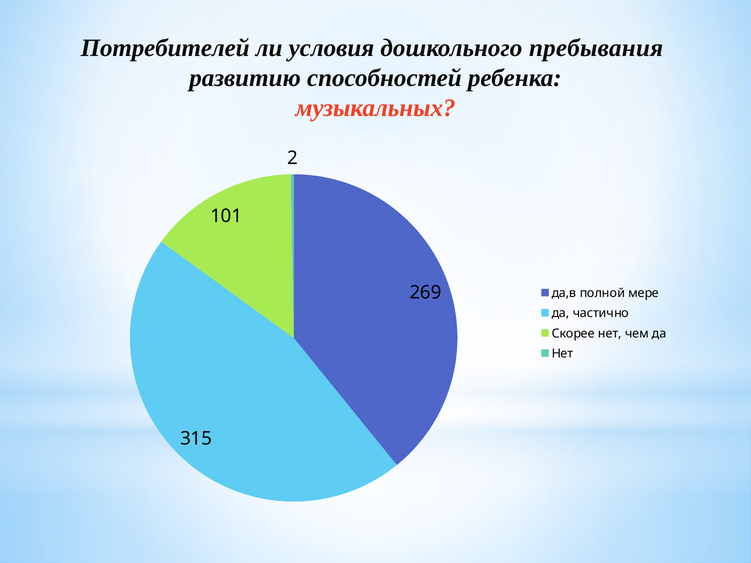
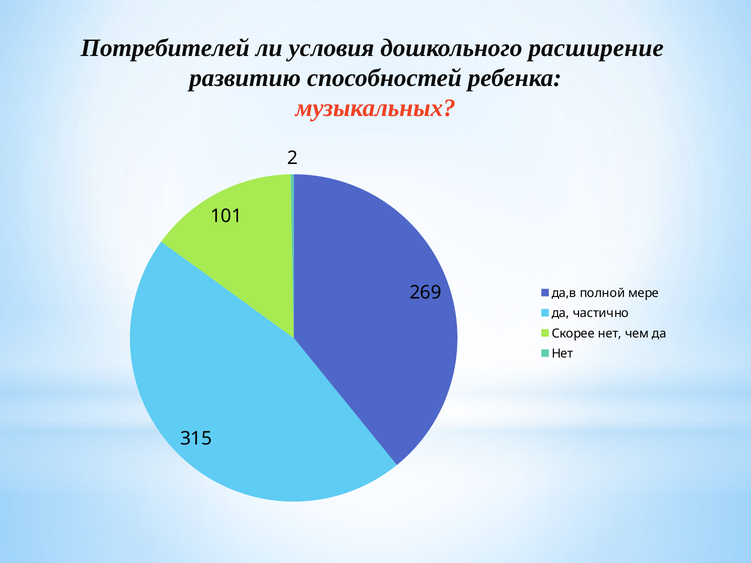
пребывания: пребывания -> расширение (596, 48)
